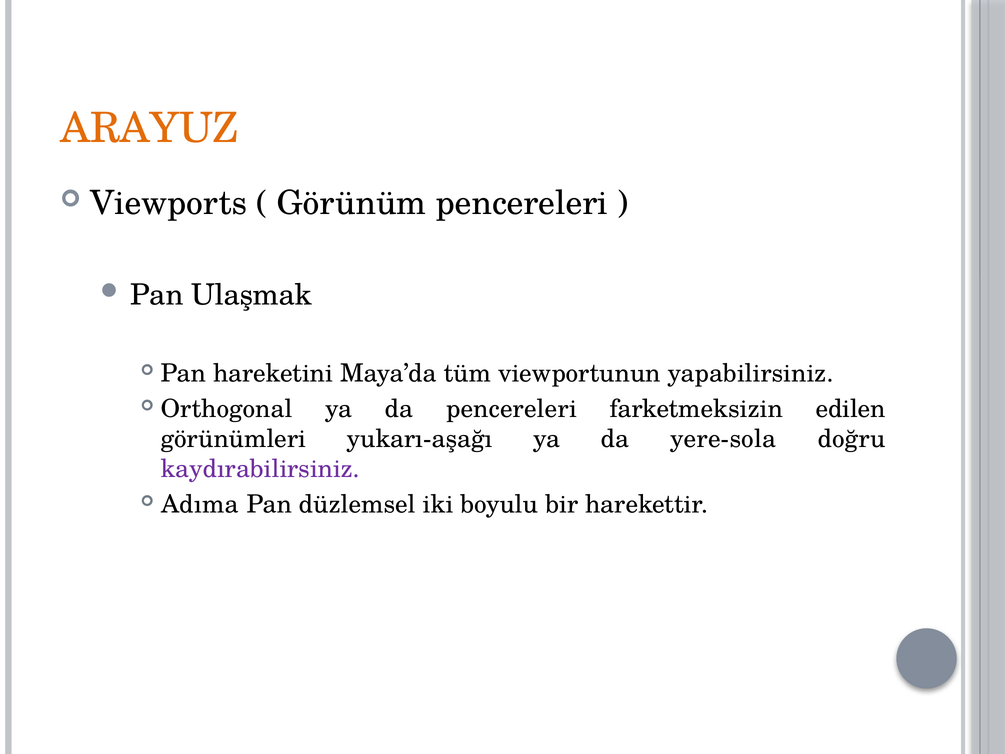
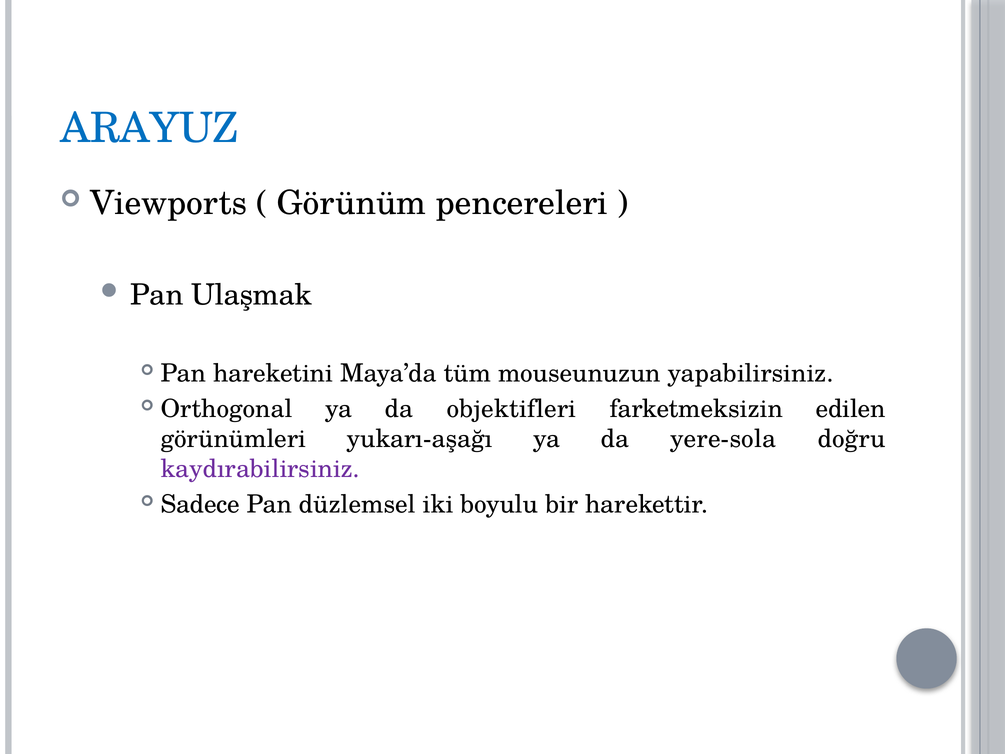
ARAYUZ colour: orange -> blue (149, 129)
viewportunun: viewportunun -> mouseunuzun (579, 374)
da pencereleri: pencereleri -> objektifleri (511, 409)
Adıma: Adıma -> Sadece (200, 504)
